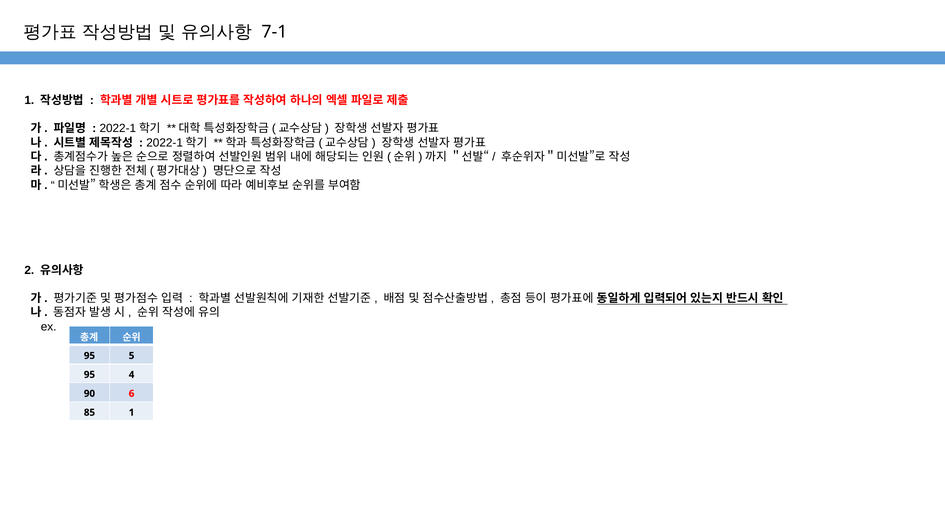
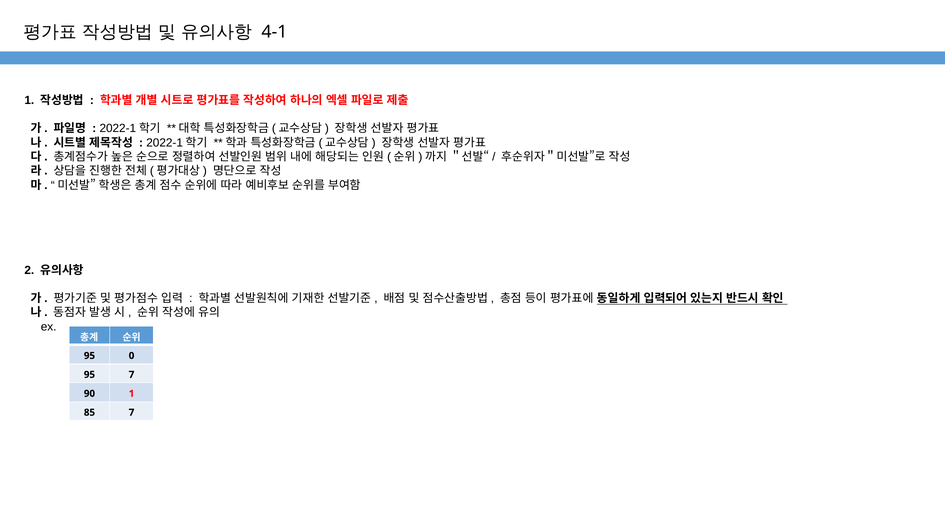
7-1: 7-1 -> 4-1 (274, 32)
5: 5 -> 0 (132, 356)
95 4: 4 -> 7 (132, 375)
90 6: 6 -> 1 (132, 394)
85 1: 1 -> 7 (132, 413)
